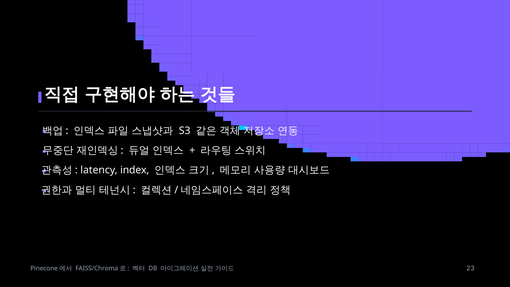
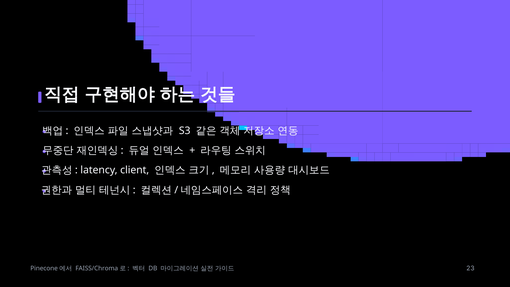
index: index -> client (135, 170)
